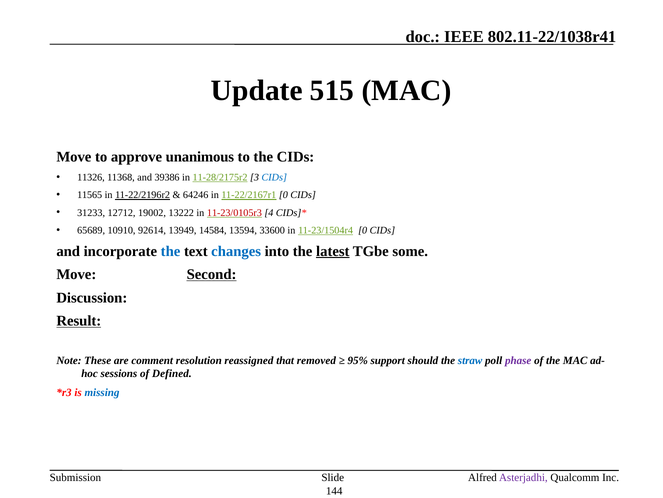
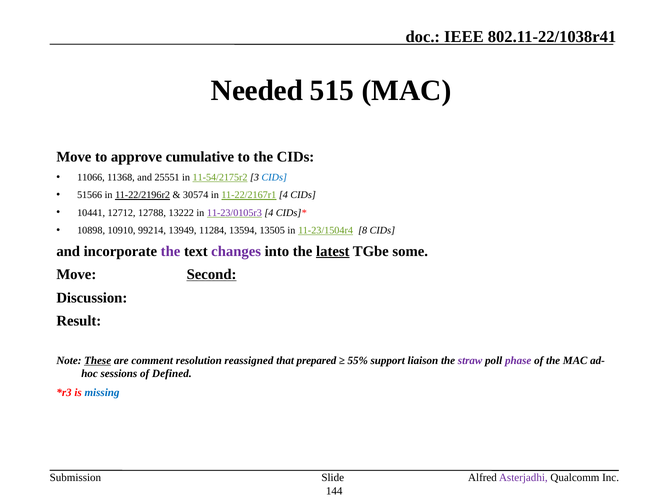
Update: Update -> Needed (257, 90)
unanimous: unanimous -> cumulative (200, 157)
11326: 11326 -> 11066 (91, 177)
39386: 39386 -> 25551 (167, 177)
11-28/2175r2: 11-28/2175r2 -> 11-54/2175r2 (220, 177)
11565: 11565 -> 51566 (90, 195)
64246: 64246 -> 30574 (196, 195)
11-22/2167r1 0: 0 -> 4 (283, 195)
31233: 31233 -> 10441 (91, 212)
19002: 19002 -> 12788 (152, 212)
11-23/0105r3 colour: red -> purple (234, 212)
65689: 65689 -> 10898 (91, 230)
92614: 92614 -> 99214 (152, 230)
14584: 14584 -> 11284 (213, 230)
33600: 33600 -> 13505 (272, 230)
11-23/1504r4 0: 0 -> 8 (363, 230)
the colour: blue -> purple (171, 251)
changes colour: blue -> purple (236, 251)
Result underline: present -> none (79, 320)
These underline: none -> present (98, 360)
removed: removed -> prepared (316, 360)
95%: 95% -> 55% (358, 360)
should: should -> liaison (423, 360)
straw colour: blue -> purple (470, 360)
